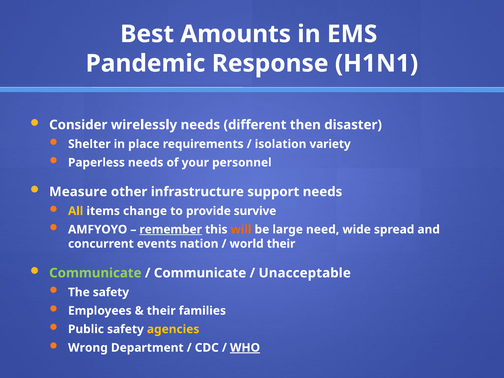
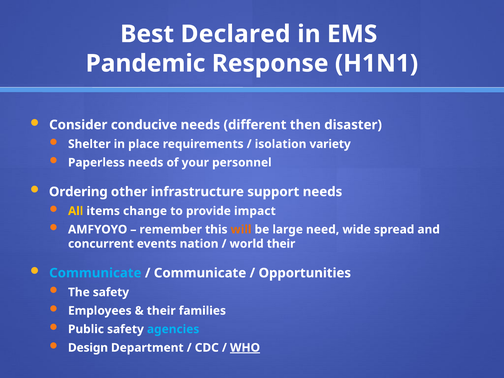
Amounts: Amounts -> Declared (236, 34)
wirelessly: wirelessly -> conducive (144, 125)
Measure: Measure -> Ordering (78, 192)
survive: survive -> impact (255, 211)
remember underline: present -> none (171, 229)
Communicate colour: light green -> light blue (95, 273)
Unacceptable: Unacceptable -> Opportunities (305, 273)
agencies colour: yellow -> light blue (173, 329)
Wrong: Wrong -> Design (88, 348)
